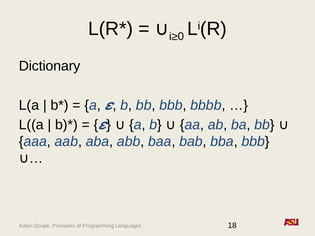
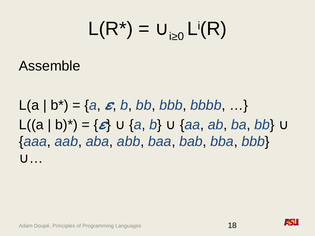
Dictionary: Dictionary -> Assemble (50, 66)
